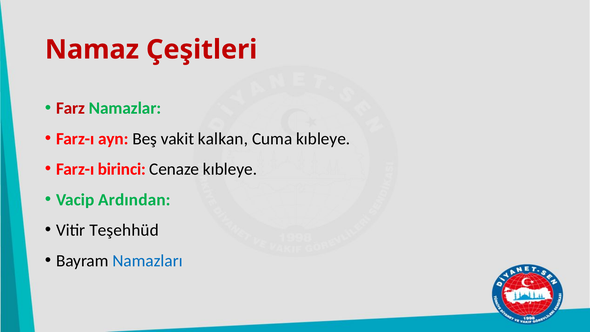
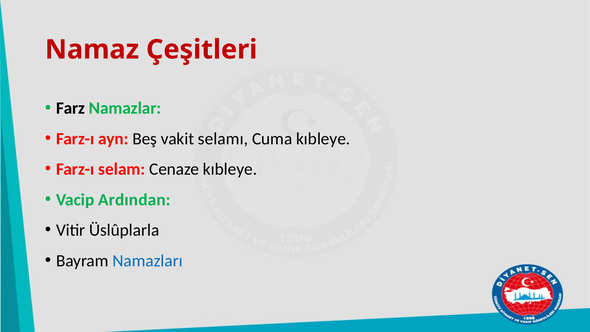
Farz colour: red -> black (71, 108)
kalkan: kalkan -> selamı (223, 139)
birinci: birinci -> selam (122, 169)
Teşehhüd: Teşehhüd -> Üslûplarla (124, 230)
